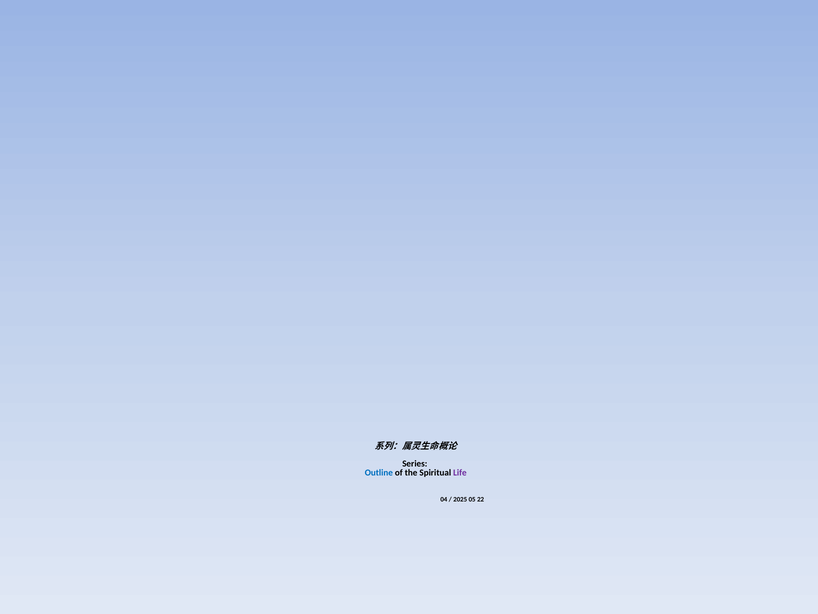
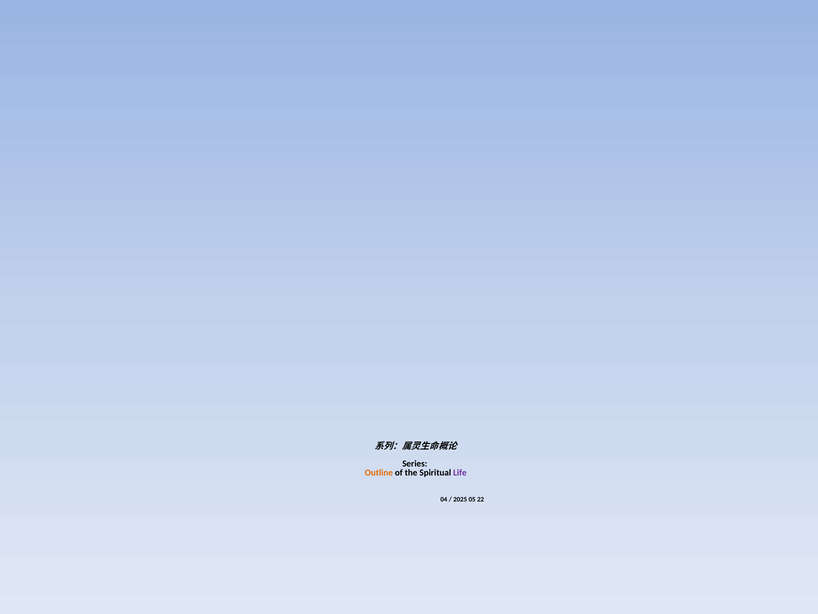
Outline colour: blue -> orange (379, 472)
